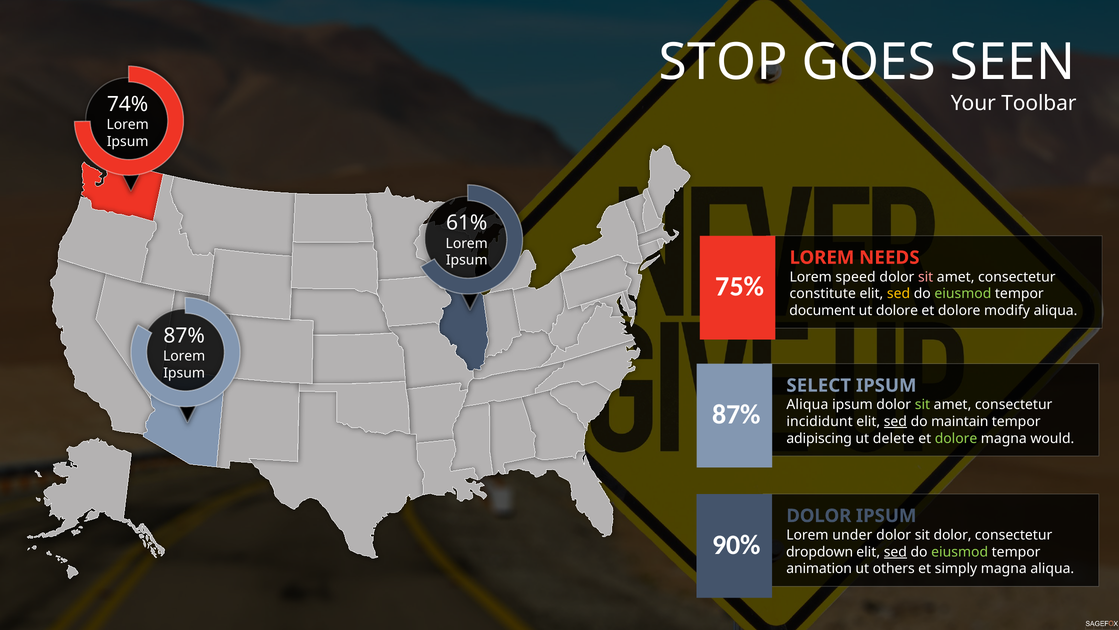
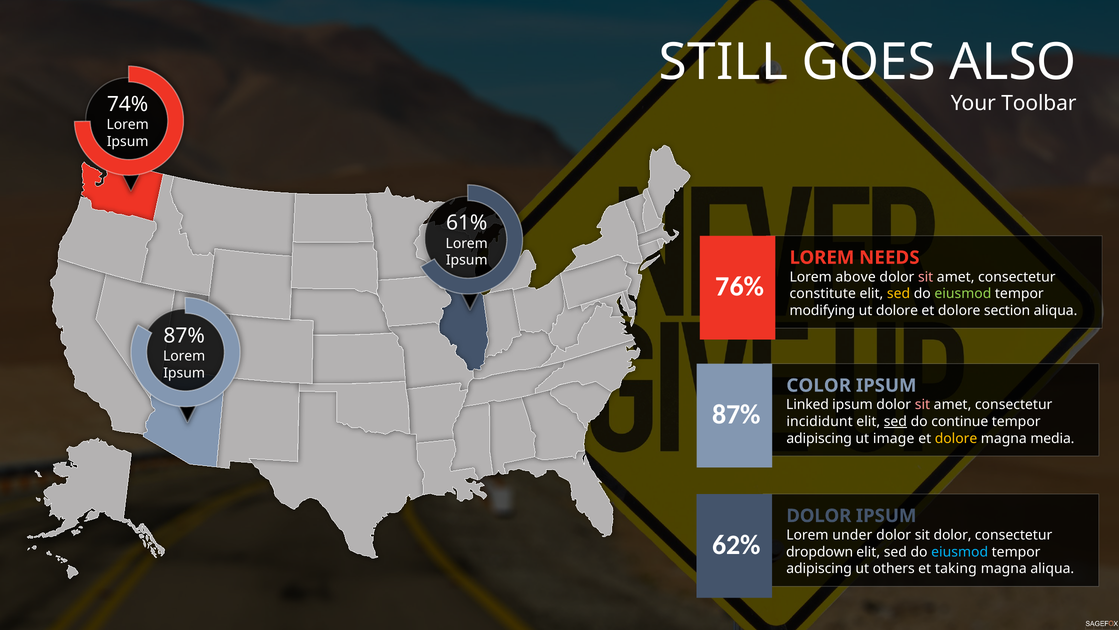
STOP: STOP -> STILL (723, 62)
SEEN: SEEN -> ALSO (1013, 62)
speed: speed -> above (856, 277)
75%: 75% -> 76% (740, 286)
document: document -> modifying (822, 310)
modify: modify -> section (1007, 310)
SELECT: SELECT -> COLOR (819, 385)
Aliqua: Aliqua -> Linked (808, 404)
sit colour: light green -> pink (922, 404)
maintain: maintain -> continue (960, 421)
delete: delete -> image (894, 438)
dolore colour: light green -> yellow (956, 438)
would: would -> media (1052, 438)
90%: 90% -> 62% (737, 544)
sed underline: present -> none (895, 551)
eiusmod colour: light green -> light blue (960, 551)
animation: animation -> adipiscing (819, 568)
simply: simply -> taking (956, 568)
